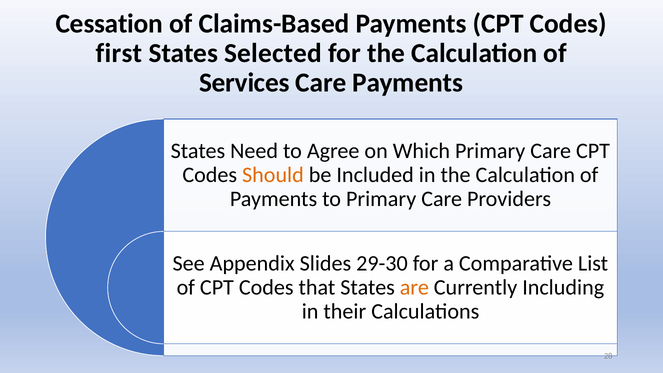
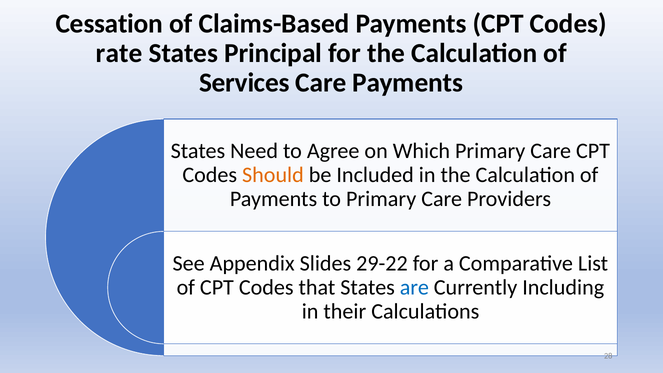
first: first -> rate (119, 53)
Selected: Selected -> Principal (273, 53)
29-30: 29-30 -> 29-22 (382, 264)
are colour: orange -> blue (414, 287)
